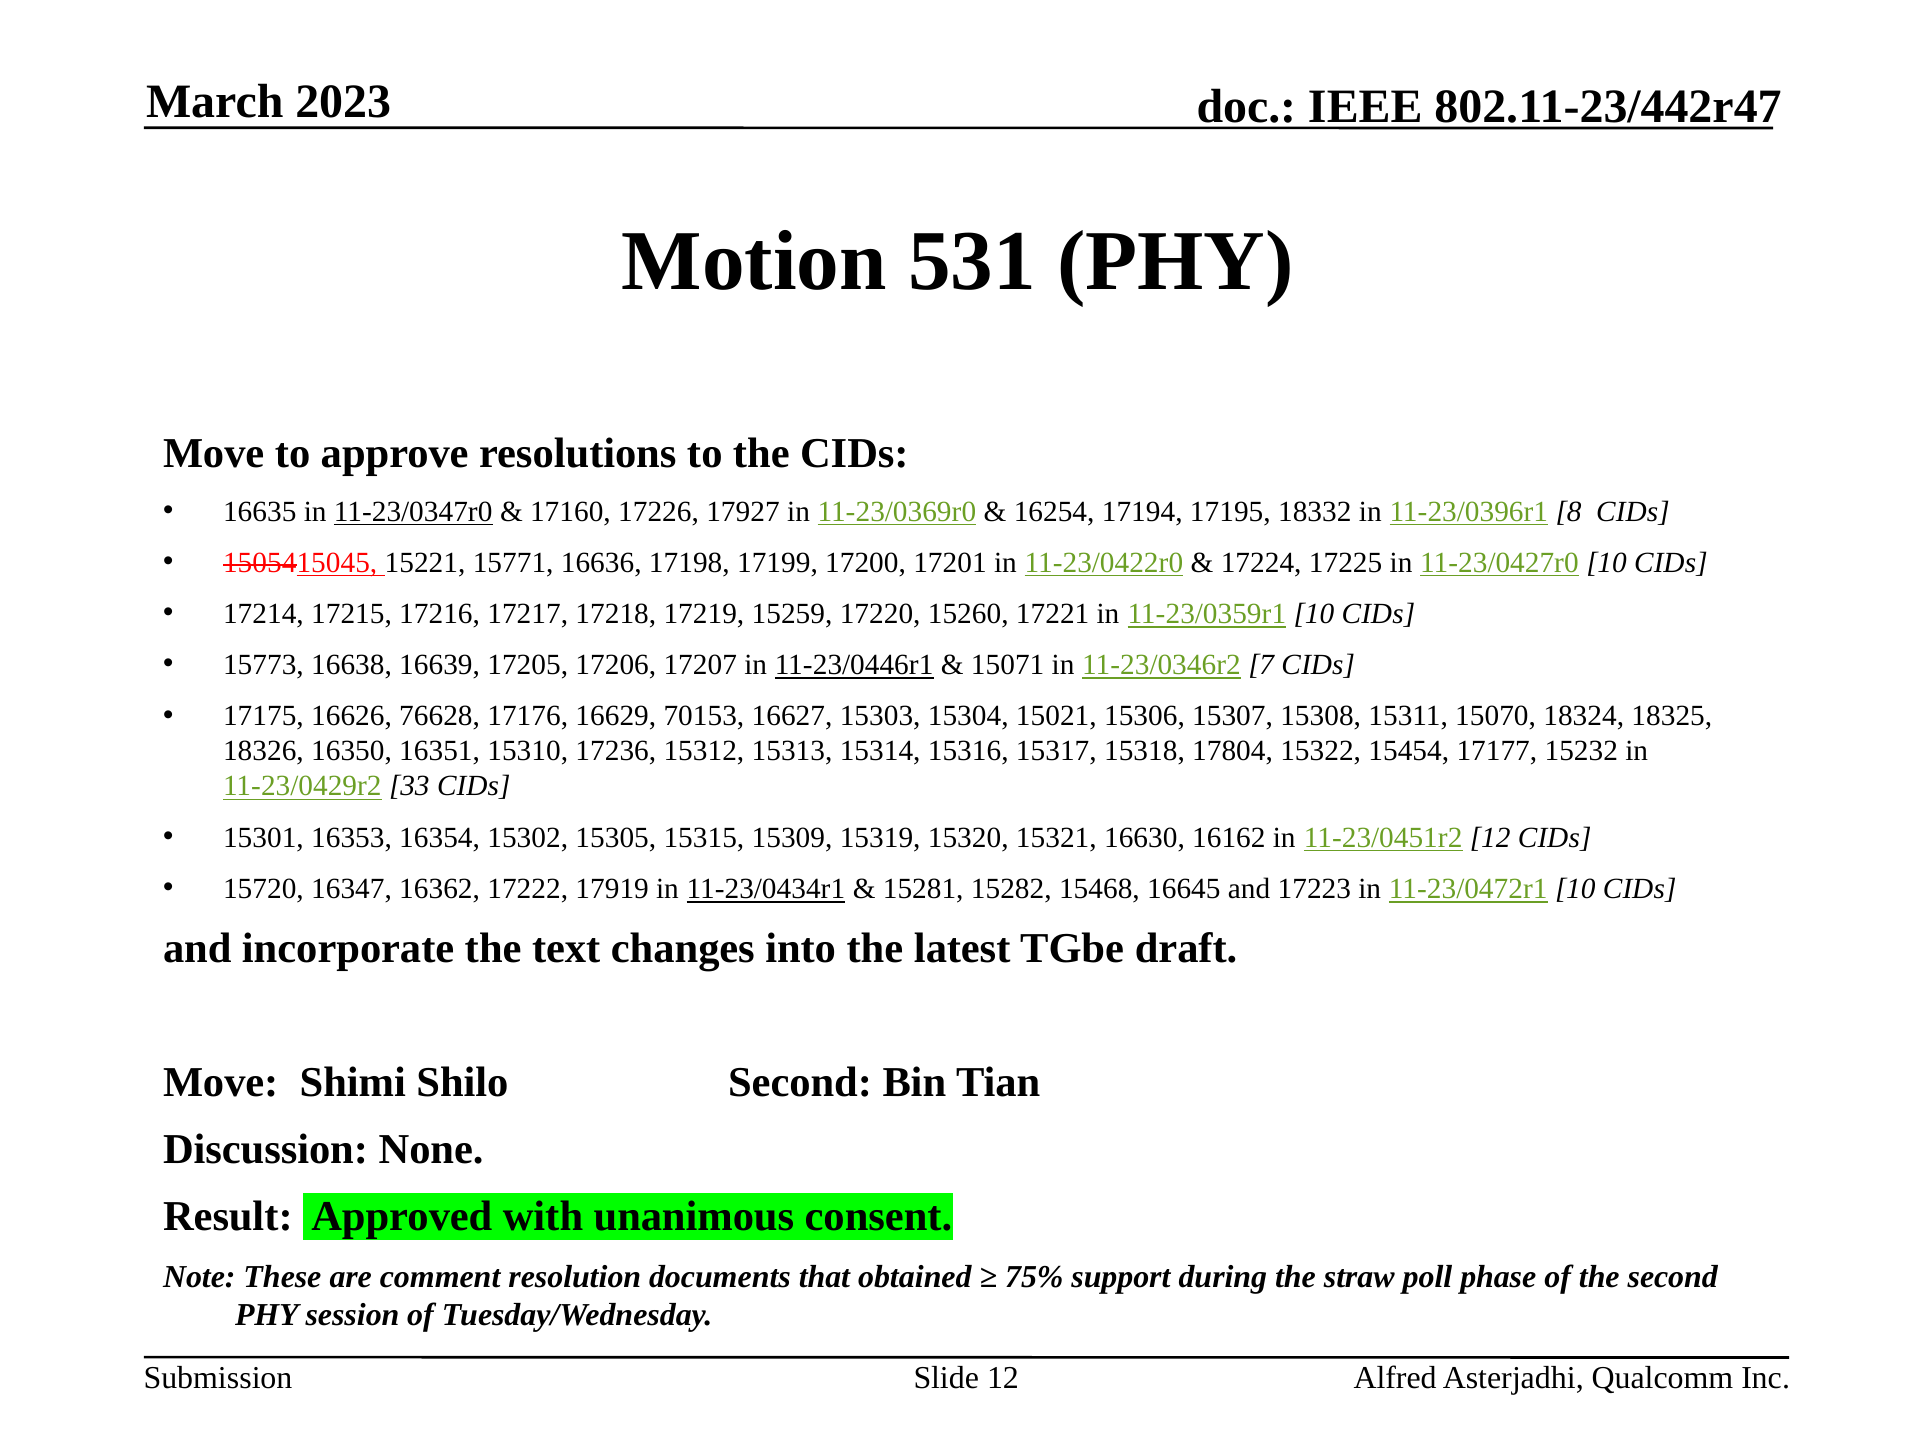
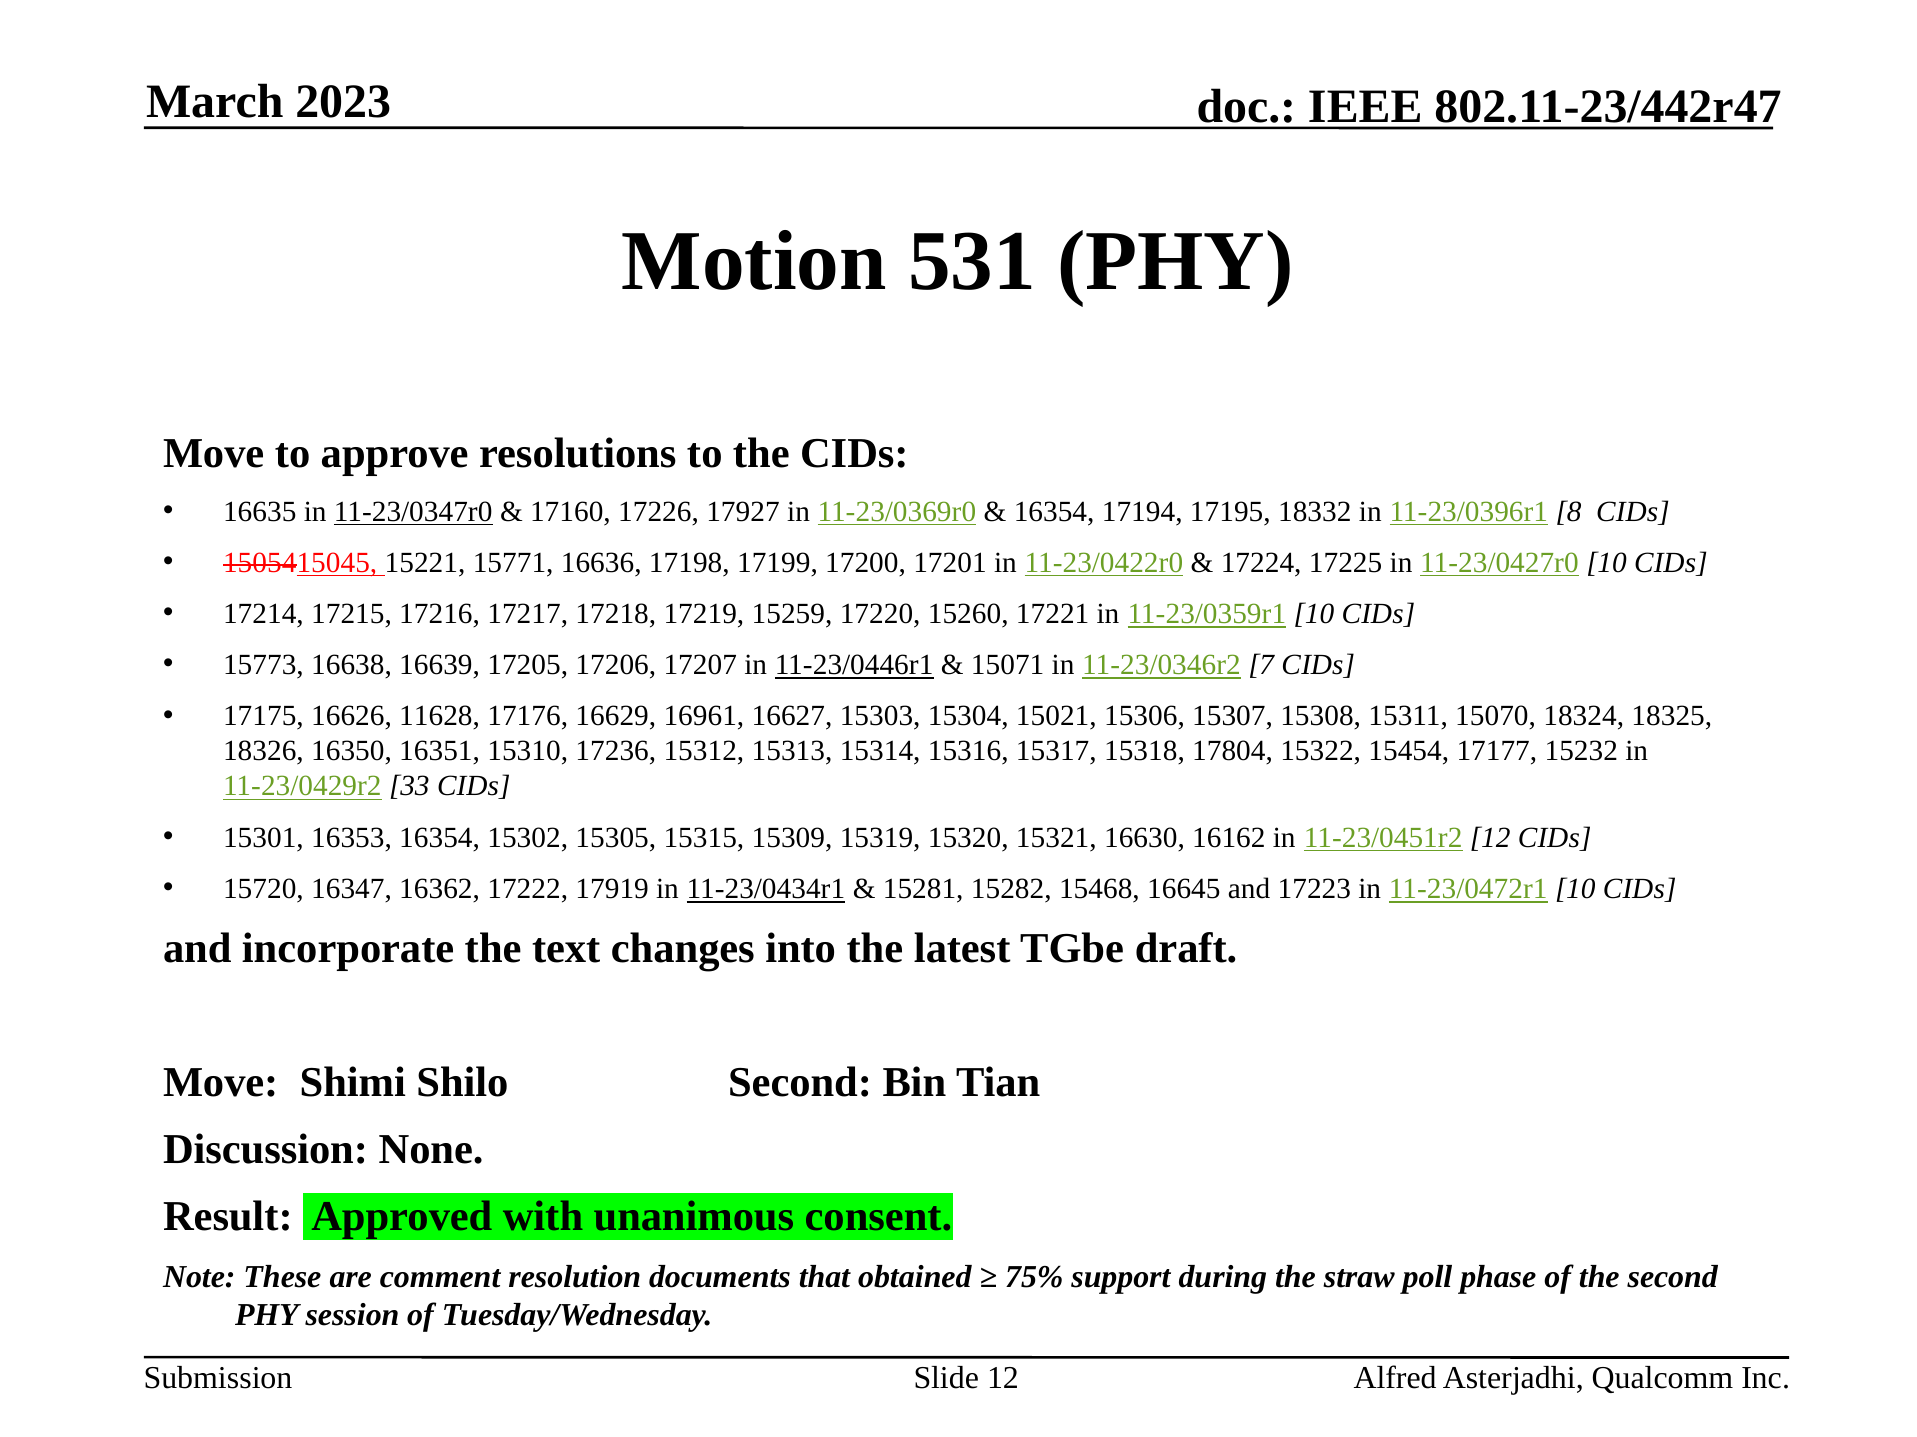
16254: 16254 -> 16354 (1054, 512)
76628: 76628 -> 11628 (440, 716)
70153: 70153 -> 16961 (704, 716)
